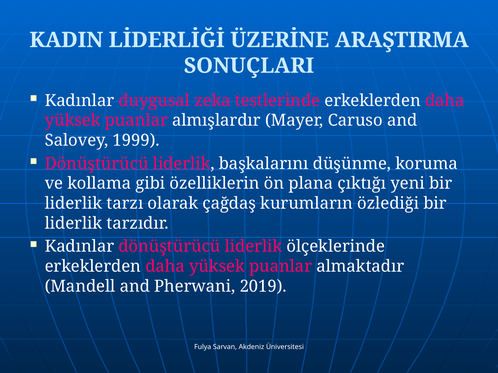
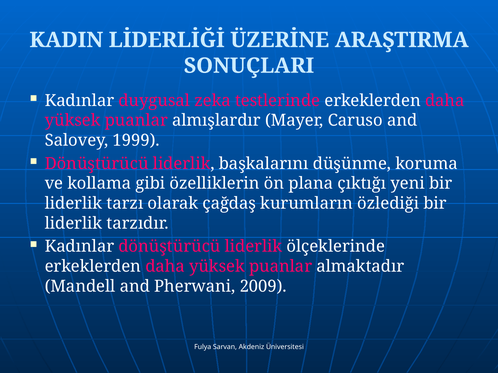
2019: 2019 -> 2009 (263, 287)
